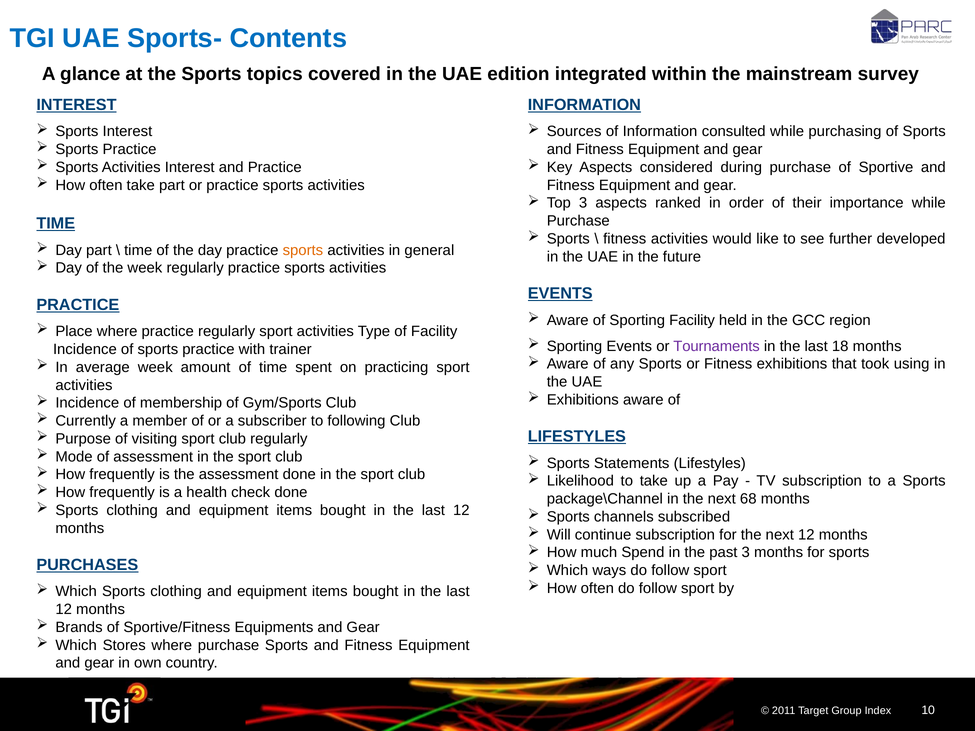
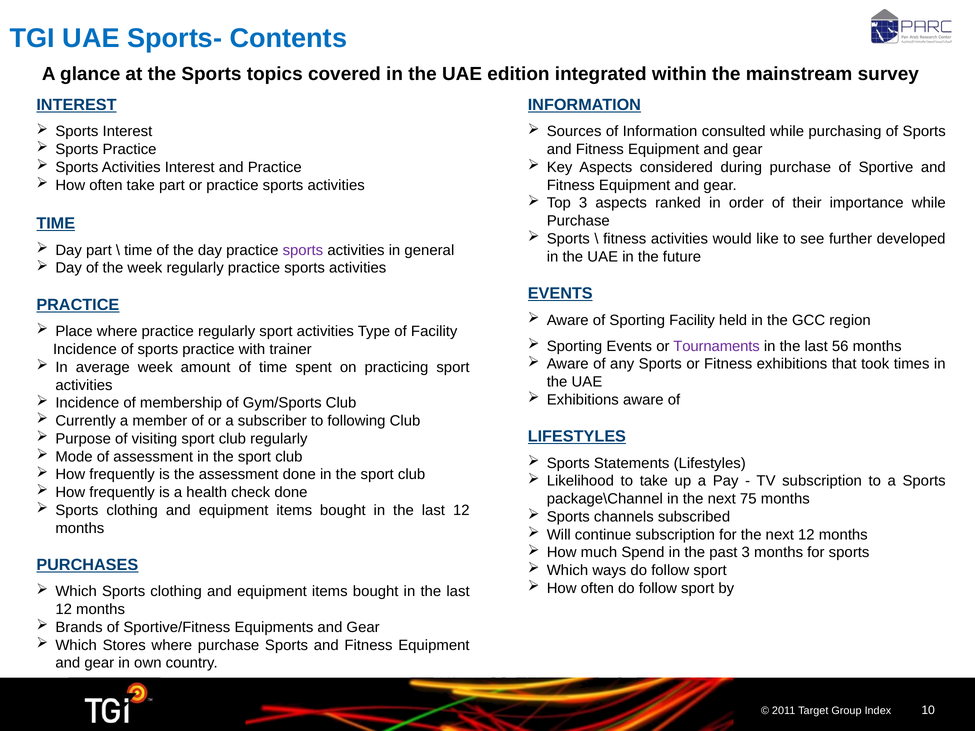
sports colour: orange -> purple (303, 250)
18: 18 -> 56 (840, 346)
using: using -> times (912, 364)
68: 68 -> 75 (748, 499)
